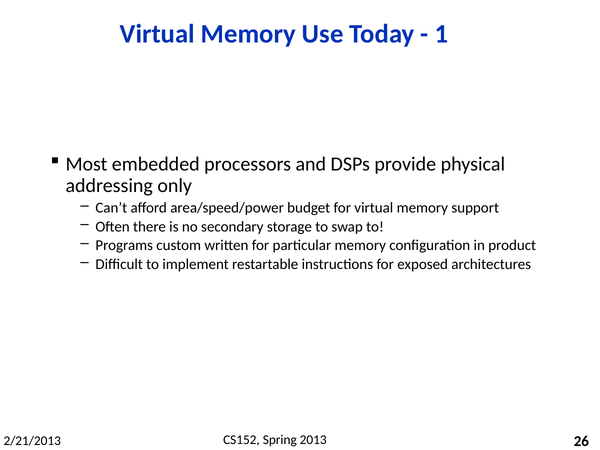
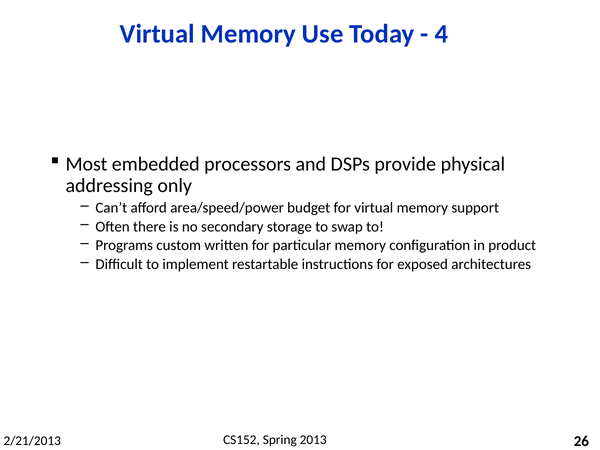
1: 1 -> 4 (441, 34)
